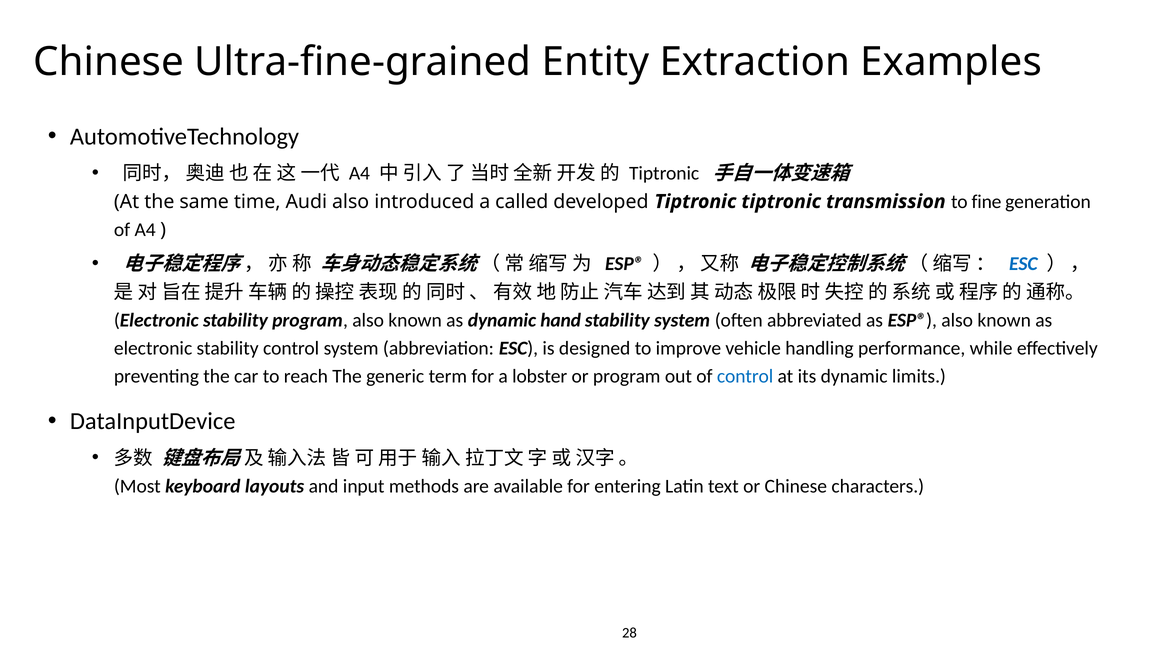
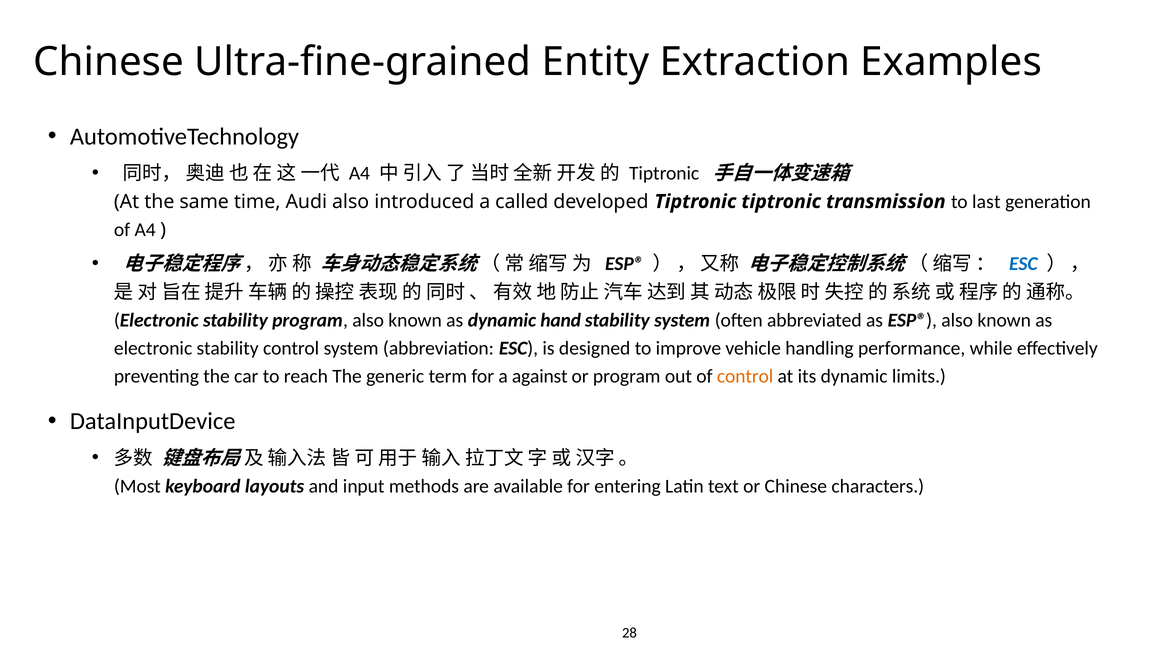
fine: fine -> last (986, 202)
lobster: lobster -> against (540, 377)
control colour: blue -> orange (745, 377)
